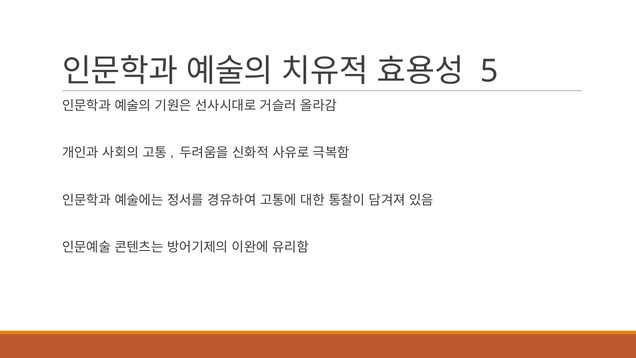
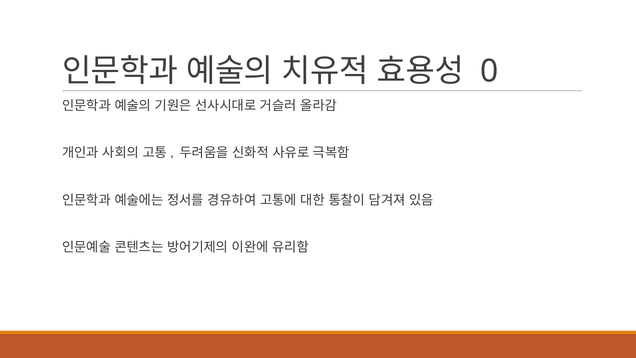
5: 5 -> 0 (489, 71)
